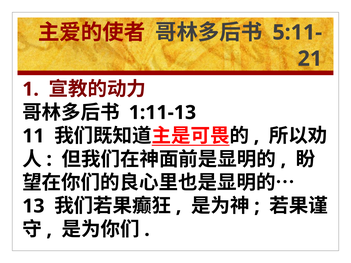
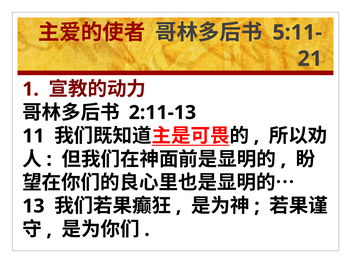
1:11-13: 1:11-13 -> 2:11-13 (162, 113)
